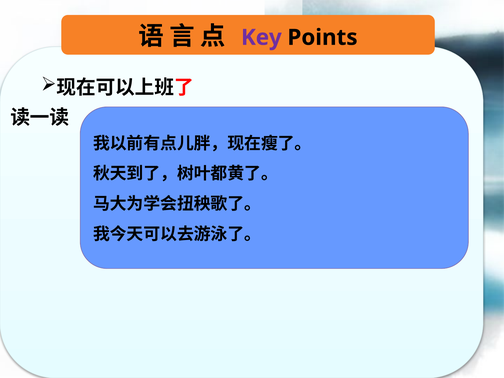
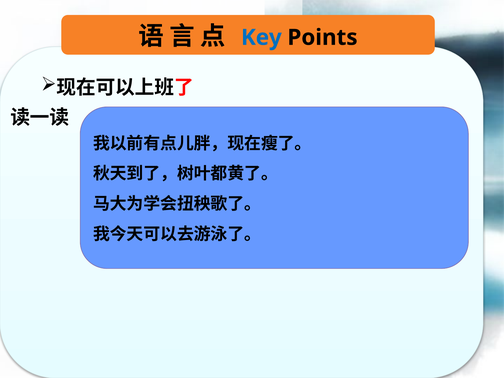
Key colour: purple -> blue (261, 37)
